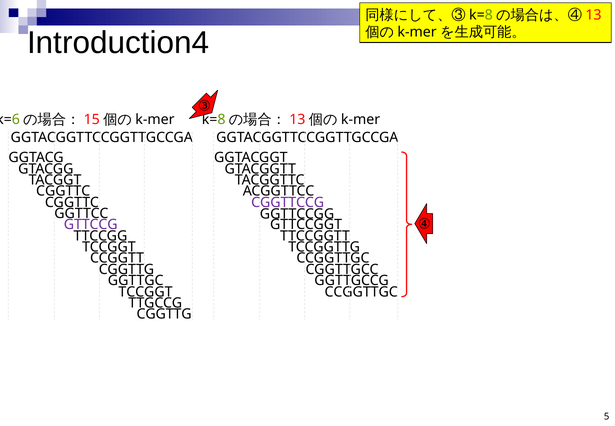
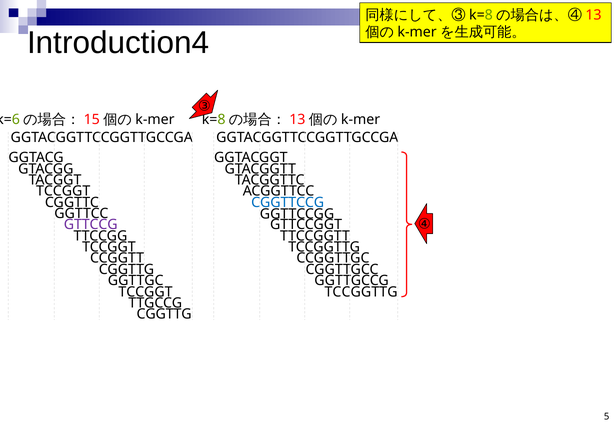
CGGTTC: CGGTTC -> TCCGGT (63, 191)
CGGTTCCG colour: purple -> blue (288, 202)
CCGGTTGC: CCGGTTGC -> TCCGGTTG (361, 292)
